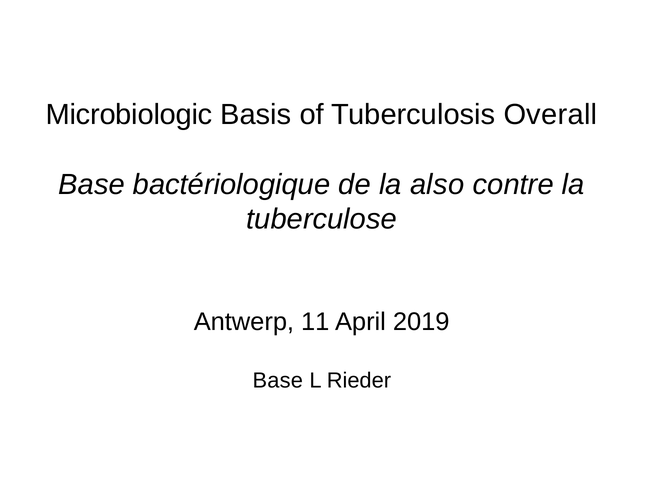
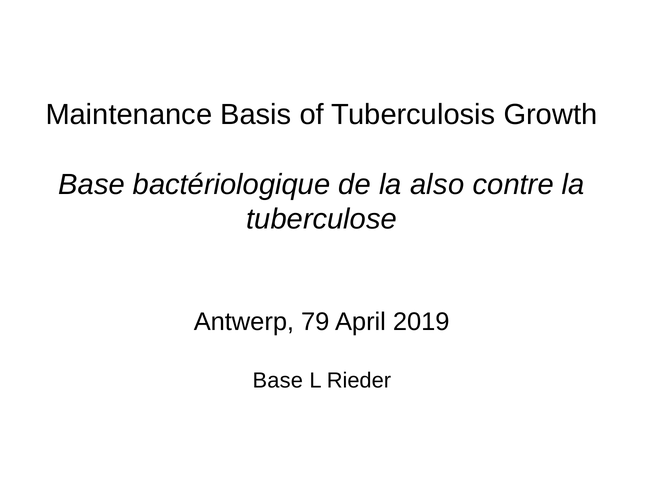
Microbiologic: Microbiologic -> Maintenance (129, 115)
Overall: Overall -> Growth (551, 115)
11: 11 -> 79 (315, 322)
